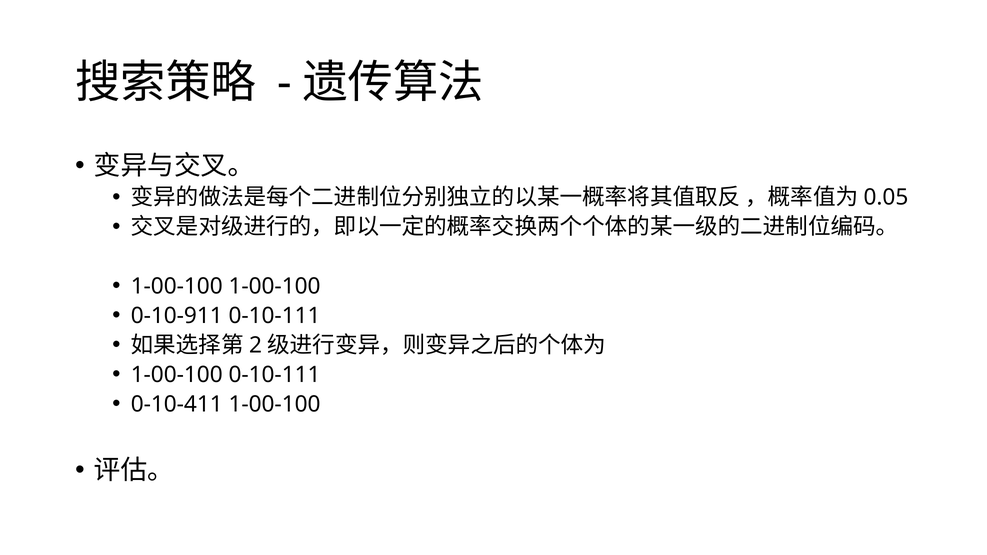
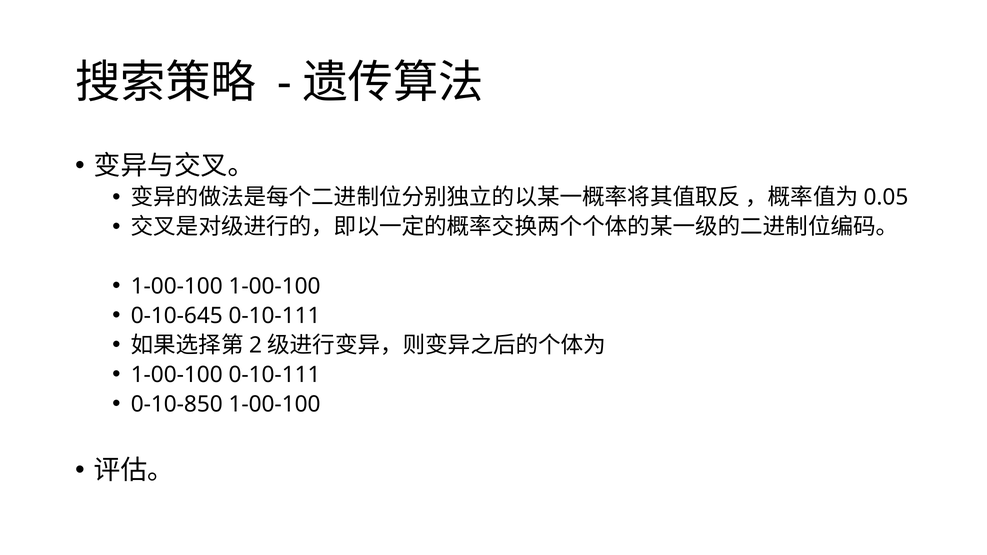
0-10-911: 0-10-911 -> 0-10-645 (177, 316)
0-10-411: 0-10-411 -> 0-10-850 (177, 404)
